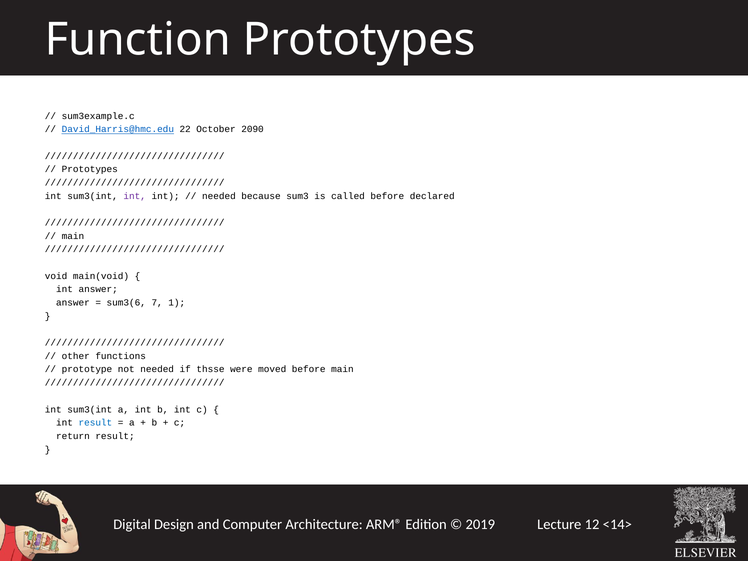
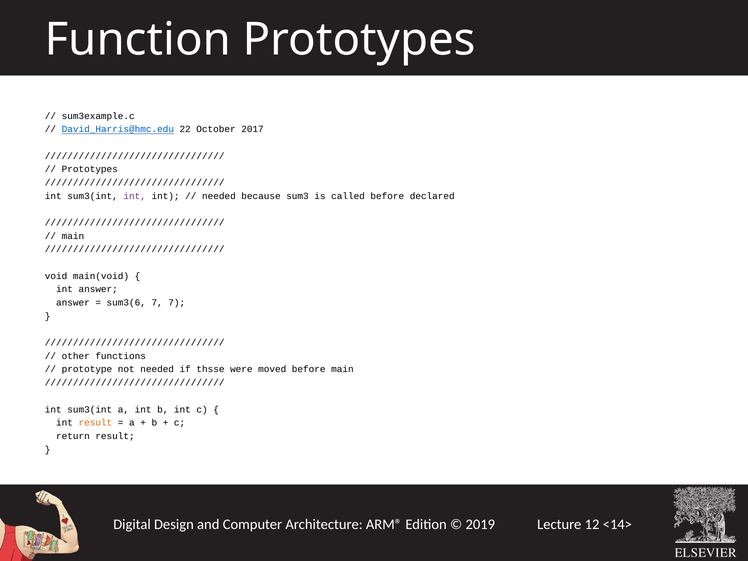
2090: 2090 -> 2017 (253, 129)
7 1: 1 -> 7 (177, 303)
result colour: blue -> orange (95, 423)
